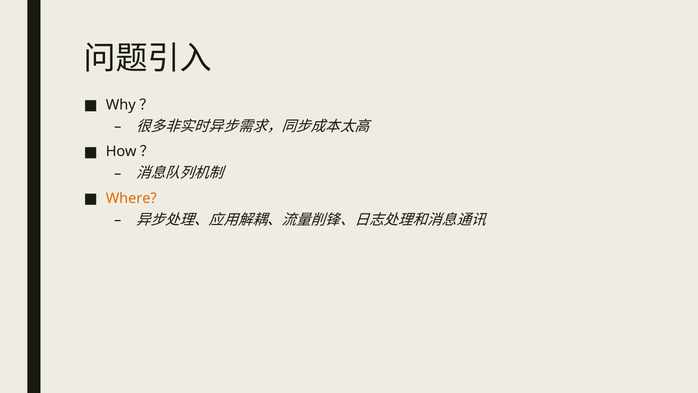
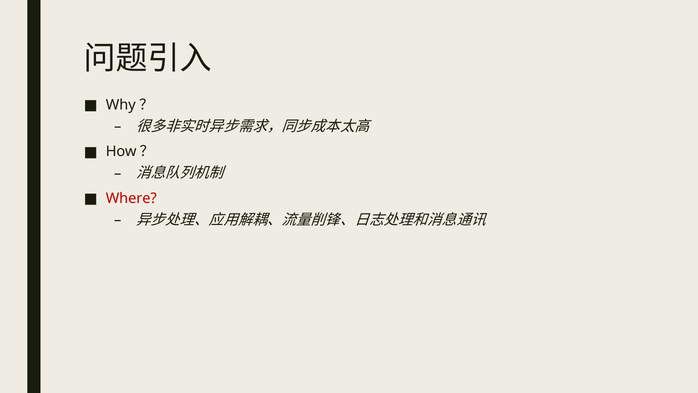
Where colour: orange -> red (131, 198)
